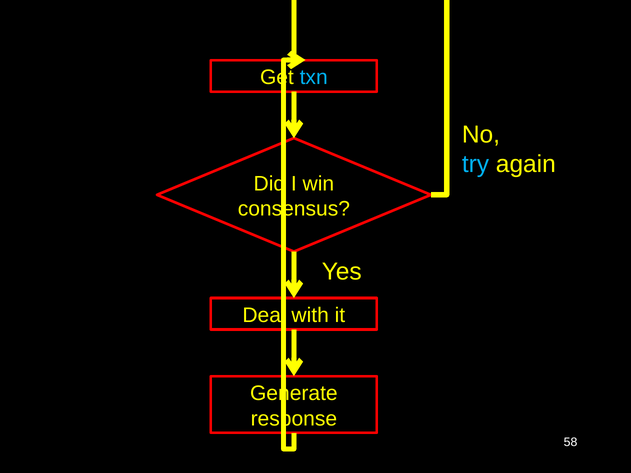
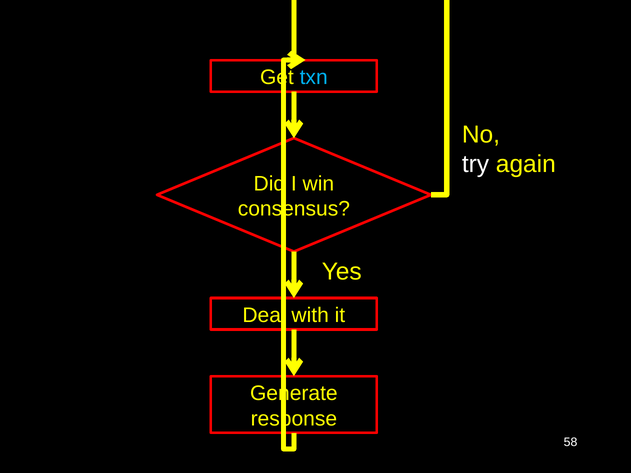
try colour: light blue -> white (476, 164)
